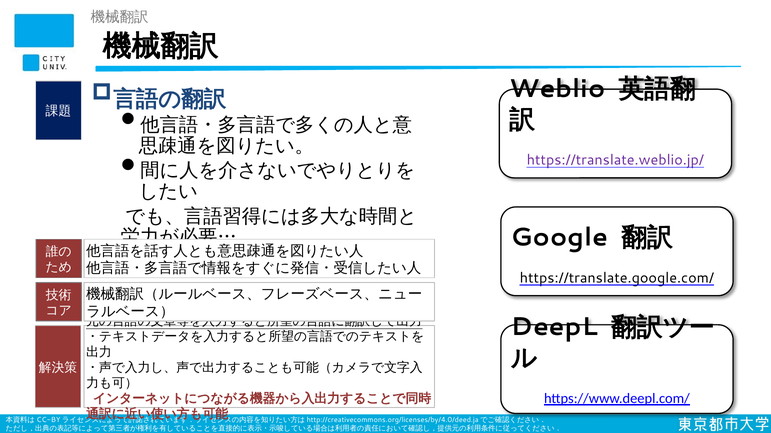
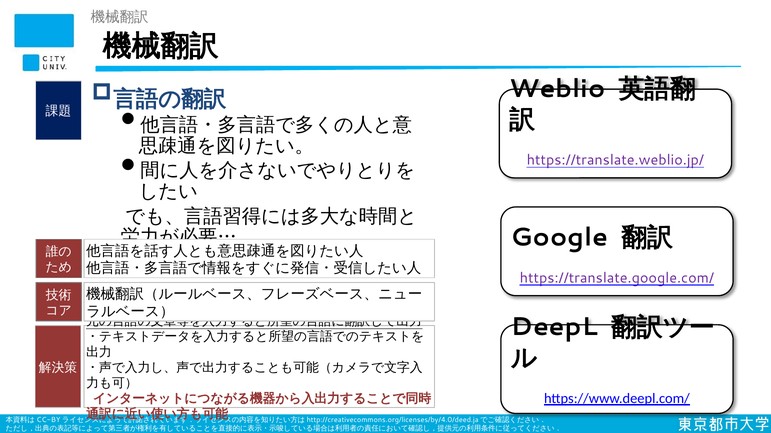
https://translate.google.com/ colour: black -> purple (617, 278)
